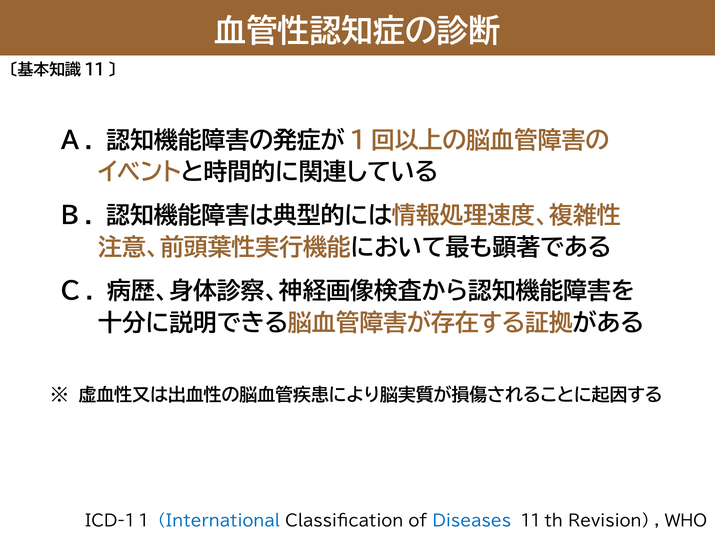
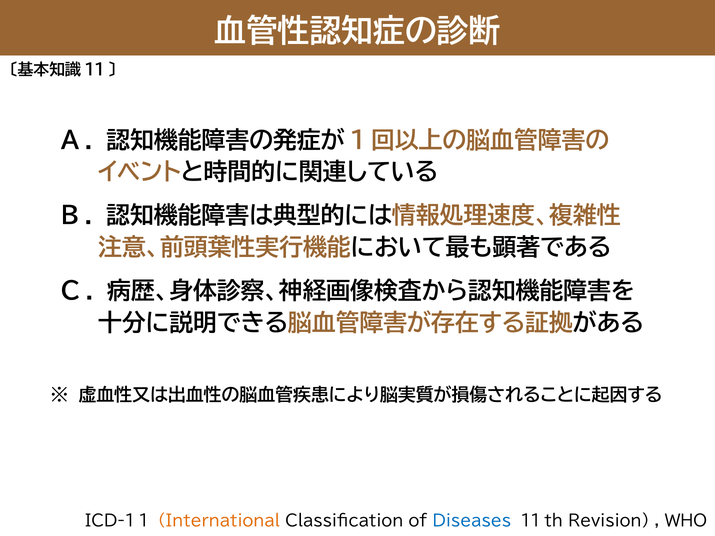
International colour: blue -> orange (219, 521)
